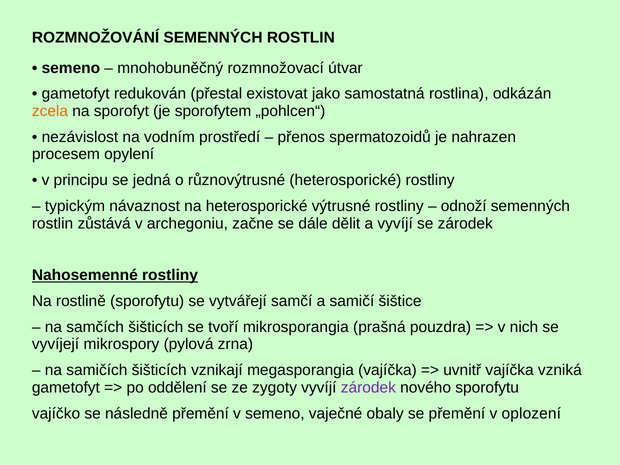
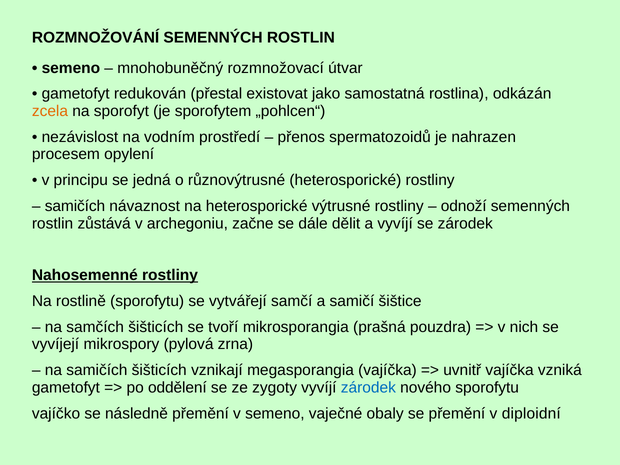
typickým: typickým -> samičích (75, 206)
zárodek colour: purple -> blue (368, 388)
oplození: oplození -> diploidní (531, 413)
